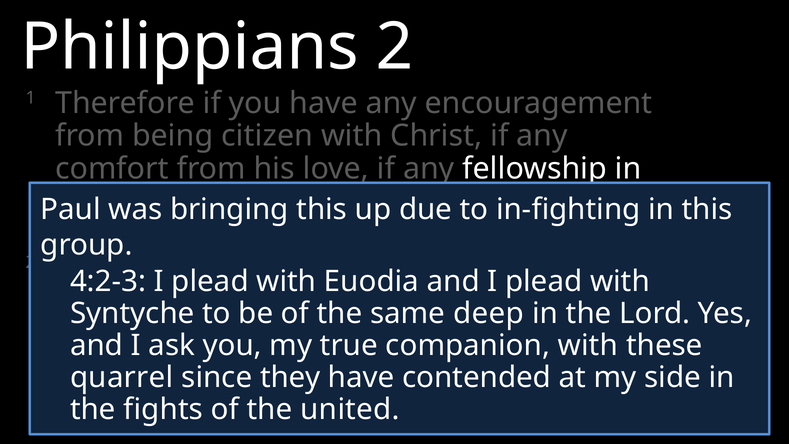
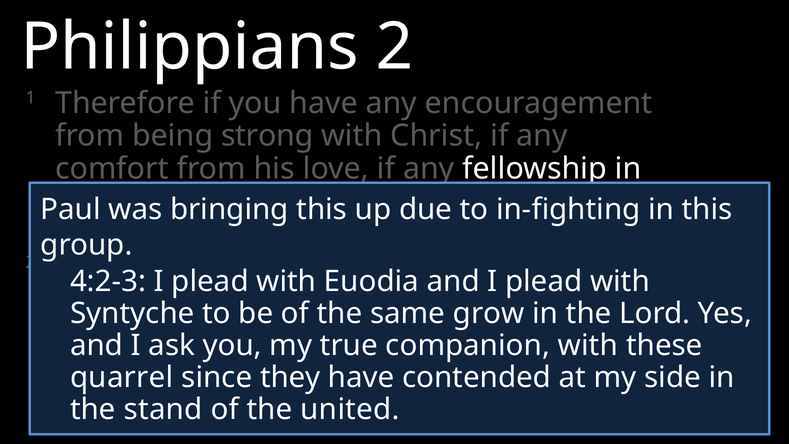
citizen: citizen -> strong (267, 136)
deep: deep -> grow (489, 313)
fights: fights -> stand (163, 409)
